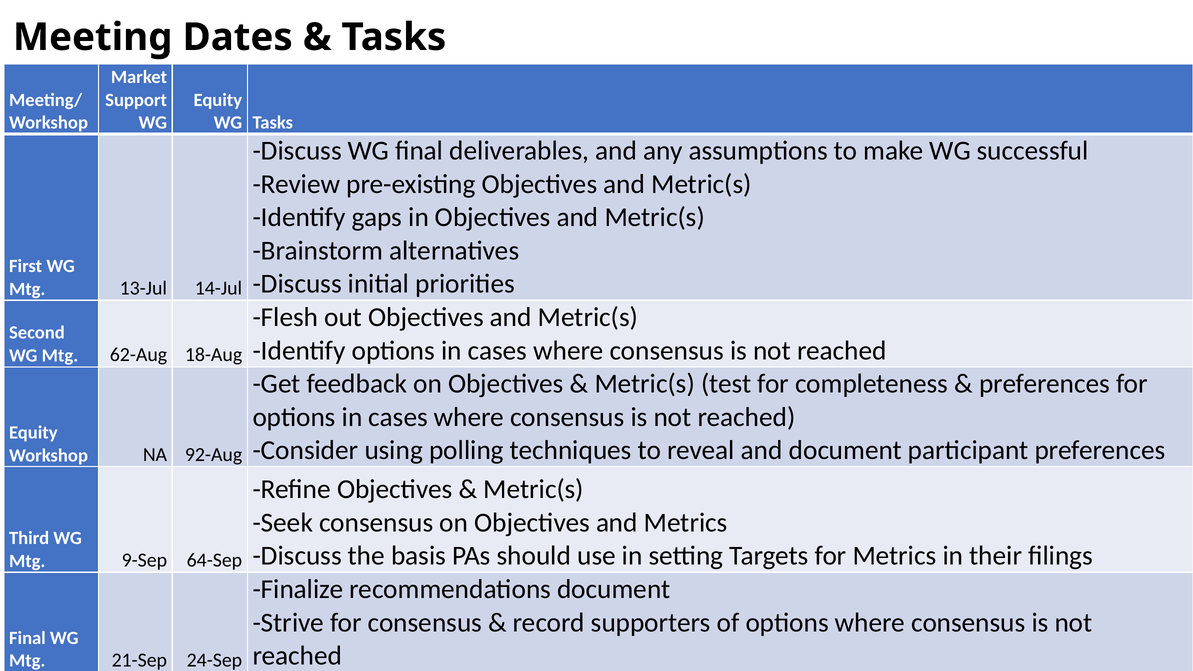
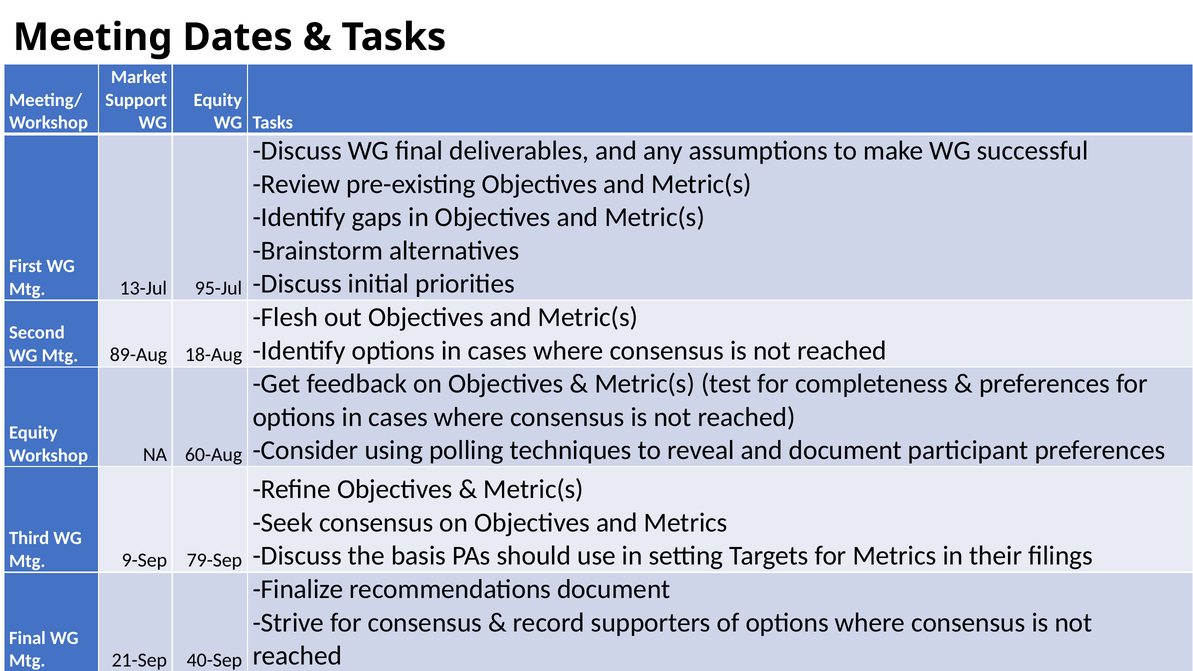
14-Jul: 14-Jul -> 95-Jul (218, 288)
62-Aug: 62-Aug -> 89-Aug (138, 355)
92-Aug: 92-Aug -> 60-Aug (214, 455)
64-Sep: 64-Sep -> 79-Sep (214, 560)
24-Sep: 24-Sep -> 40-Sep (214, 660)
